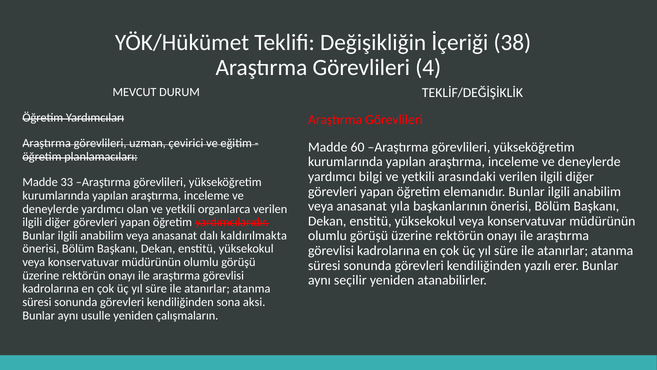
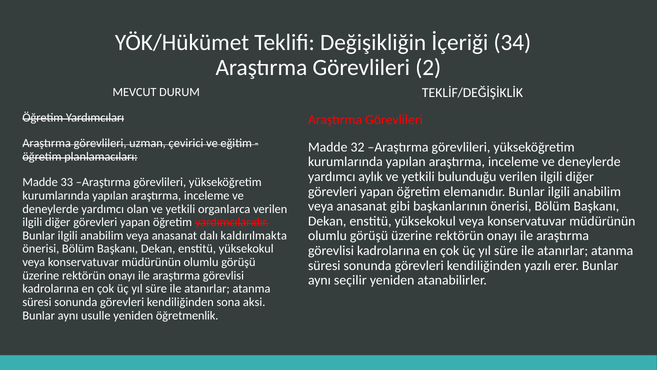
38: 38 -> 34 (512, 43)
4: 4 -> 2 (428, 68)
60: 60 -> 32 (358, 147)
bilgi: bilgi -> aylık (371, 176)
arasındaki: arasındaki -> bulunduğu (467, 176)
yıla: yıla -> gibi (400, 206)
çalışmaların: çalışmaların -> öğretmenlik (187, 315)
